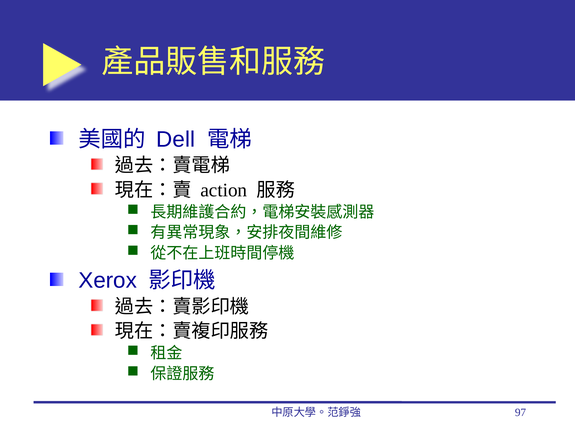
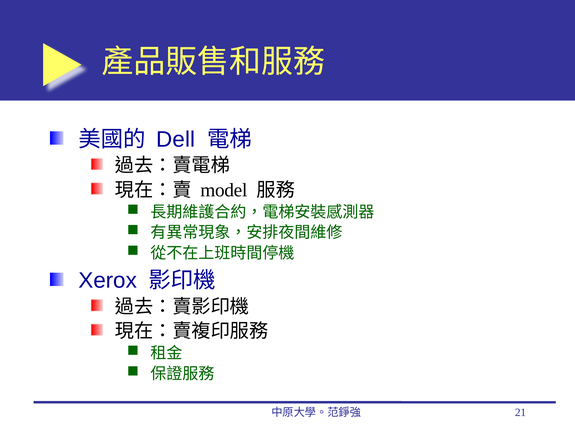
action: action -> model (224, 190)
97: 97 -> 21 (521, 413)
